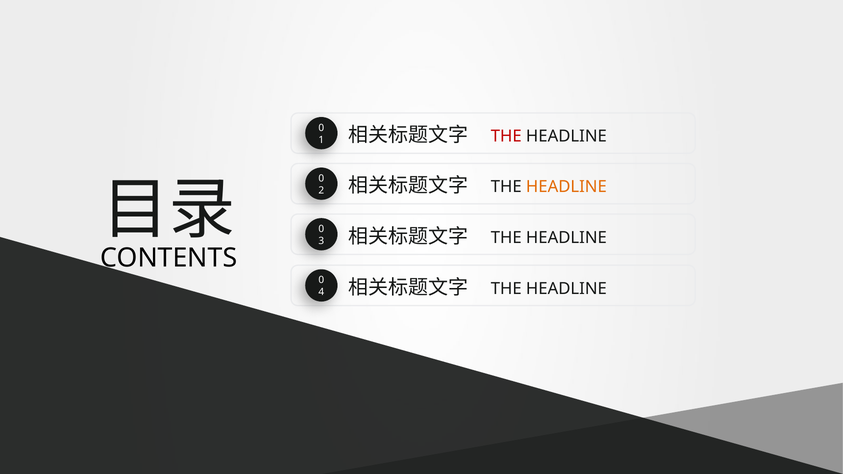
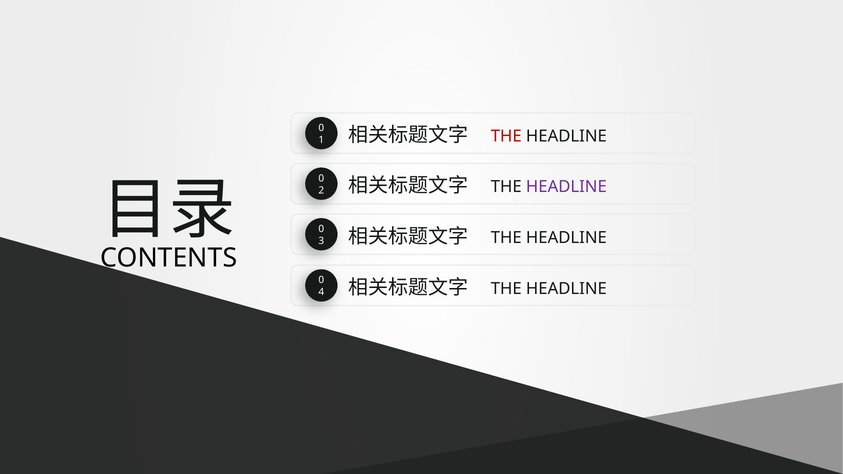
HEADLINE colour: orange -> purple (566, 187)
